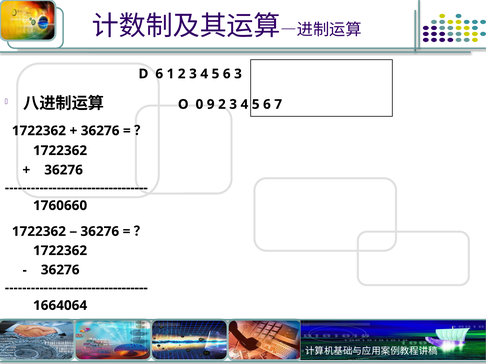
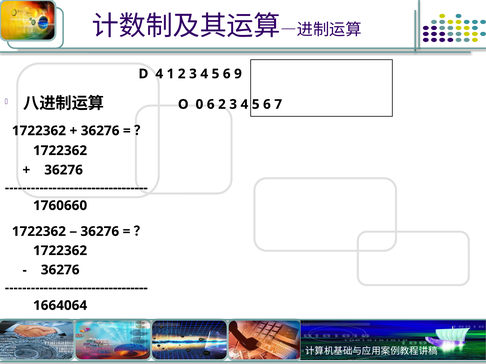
D 6: 6 -> 4 (159, 74)
6 3: 3 -> 9 (238, 74)
0 9: 9 -> 6 (211, 104)
